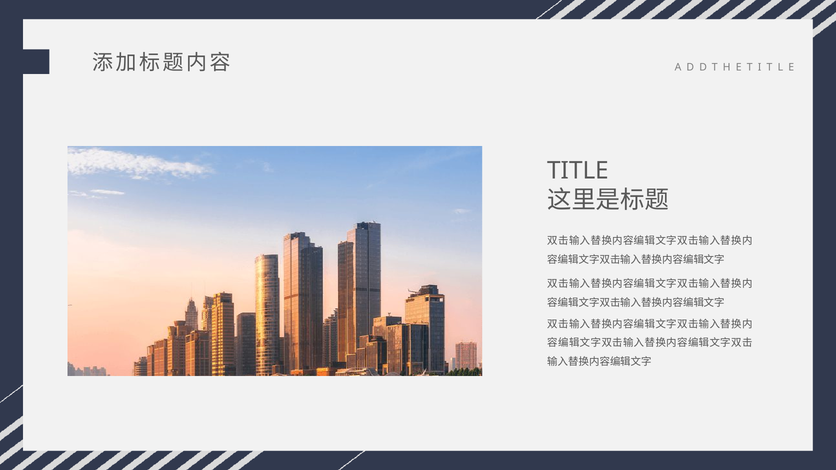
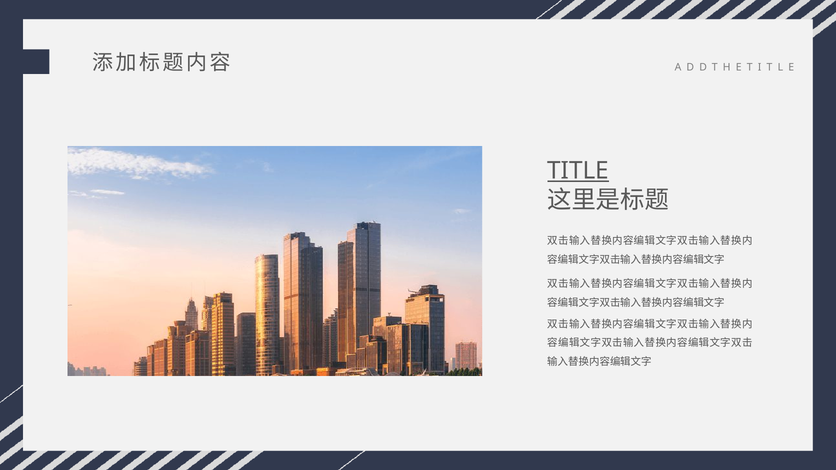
TITLE underline: none -> present (578, 171)
